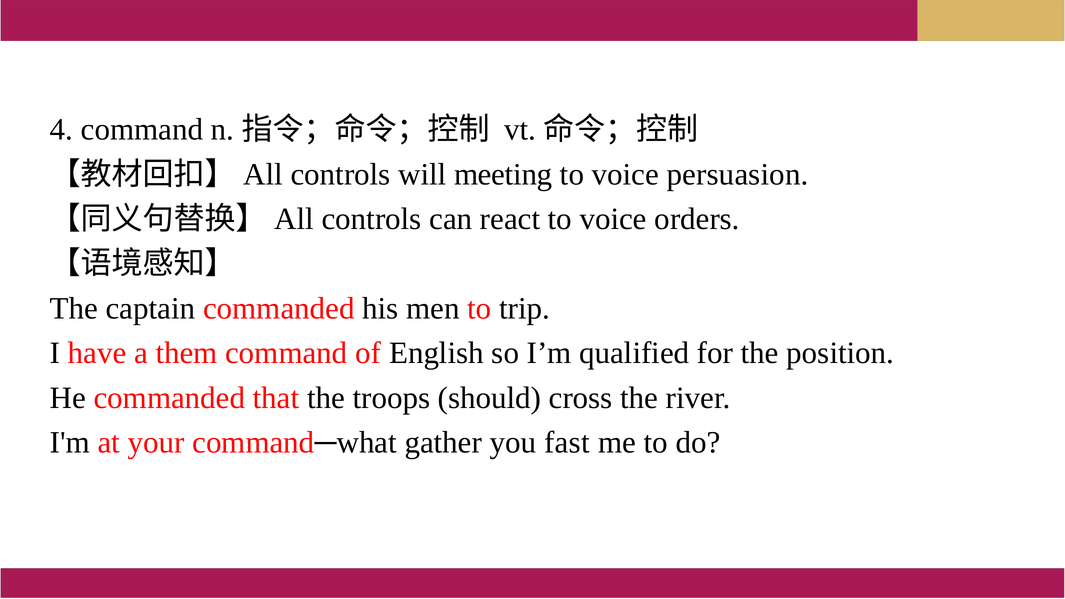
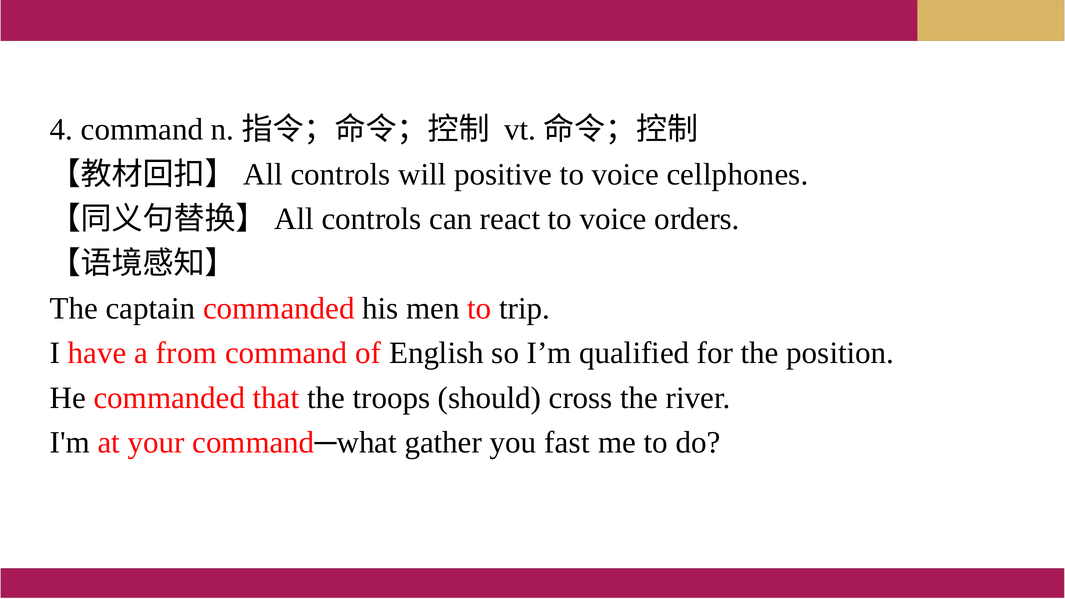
meeting: meeting -> positive (503, 174)
persuasion: persuasion -> cellphones (738, 174)
them: them -> from (186, 353)
